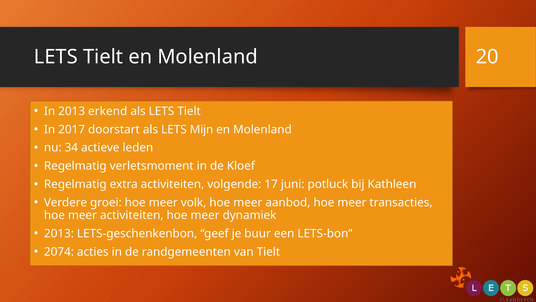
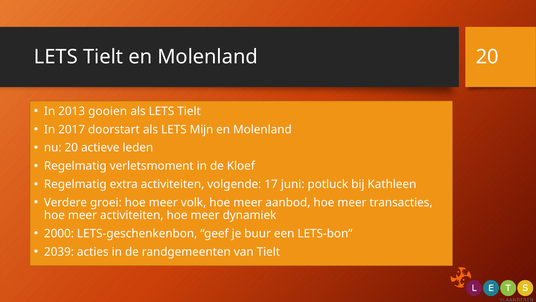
erkend: erkend -> gooien (108, 111)
nu 34: 34 -> 20 (71, 147)
2013: 2013 -> 2000 (59, 233)
2074: 2074 -> 2039 (59, 251)
